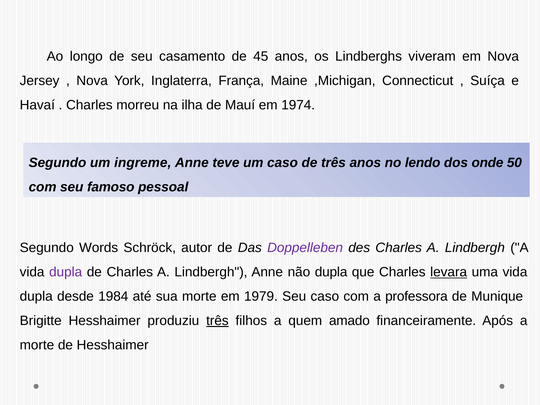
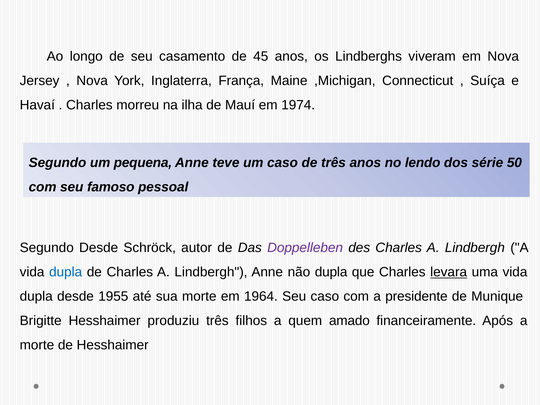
ingreme: ingreme -> pequena (143, 163)
onde: onde -> série (487, 163)
Segundo Words: Words -> Desde (99, 248)
dupla colour: purple -> blue (66, 272)
1984: 1984 -> 1955 (113, 296)
1979: 1979 -> 1964 (261, 296)
professora: professora -> presidente (416, 296)
três underline: present -> none (217, 321)
